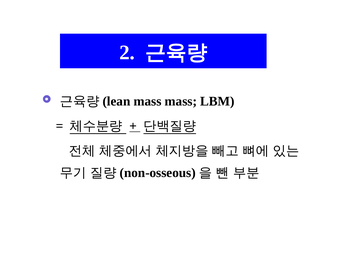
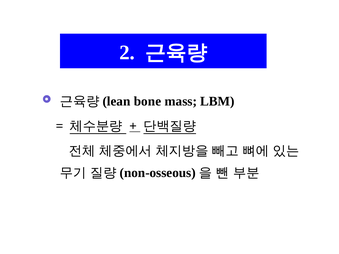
mass: mass -> bone (148, 101)
